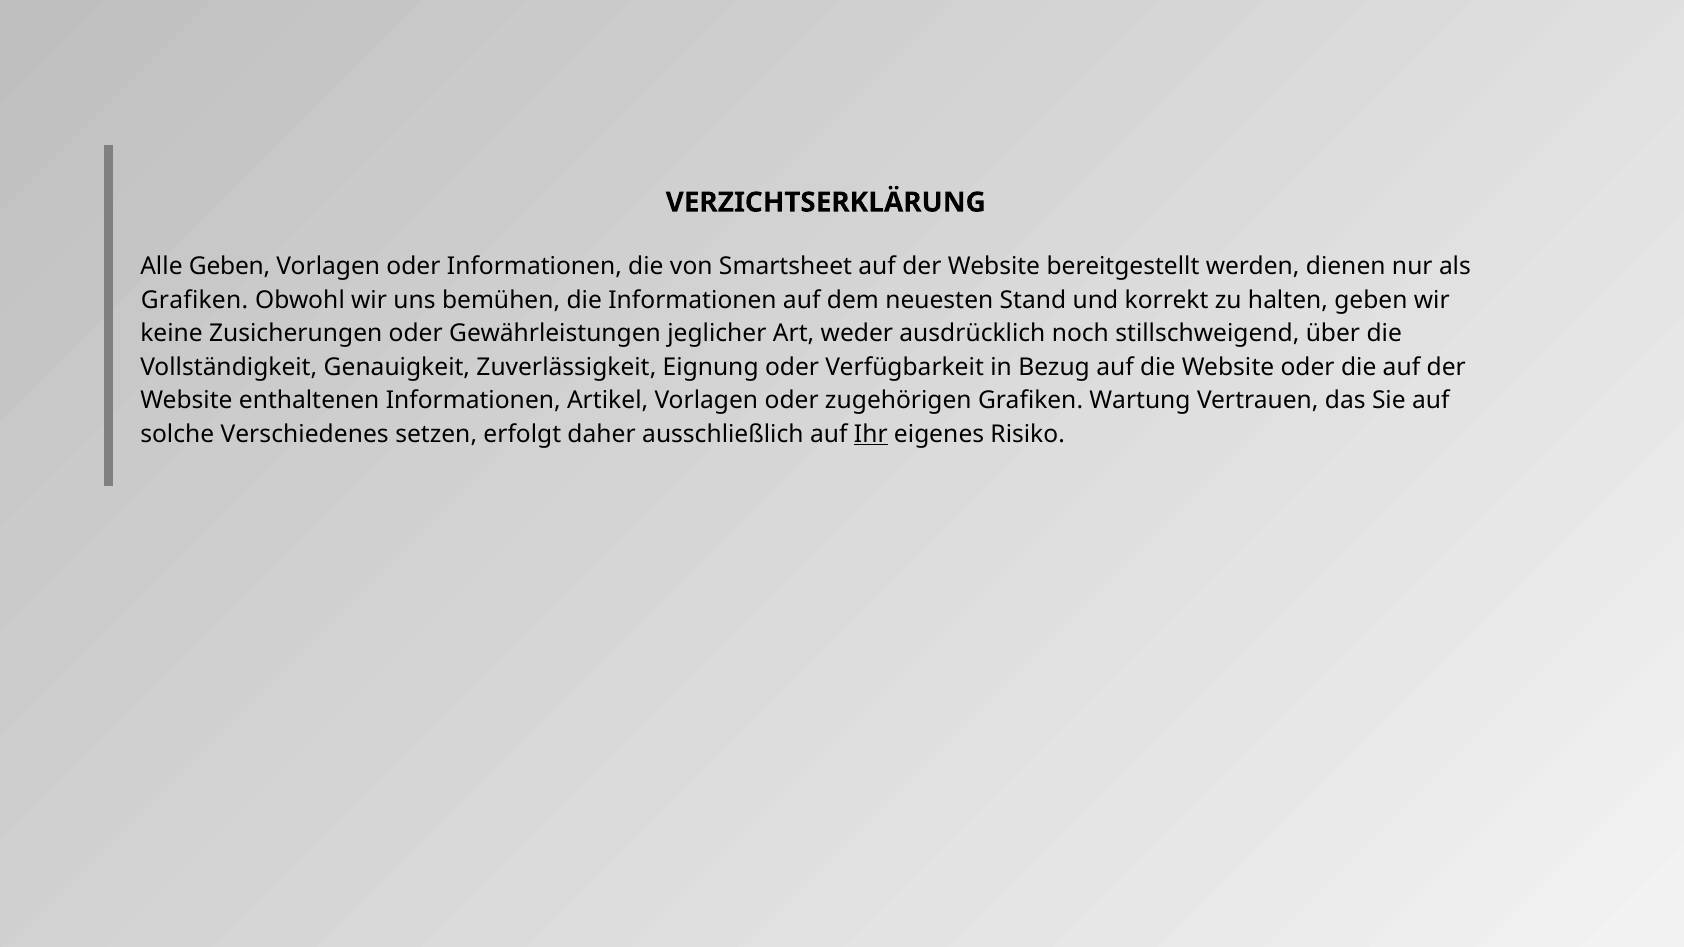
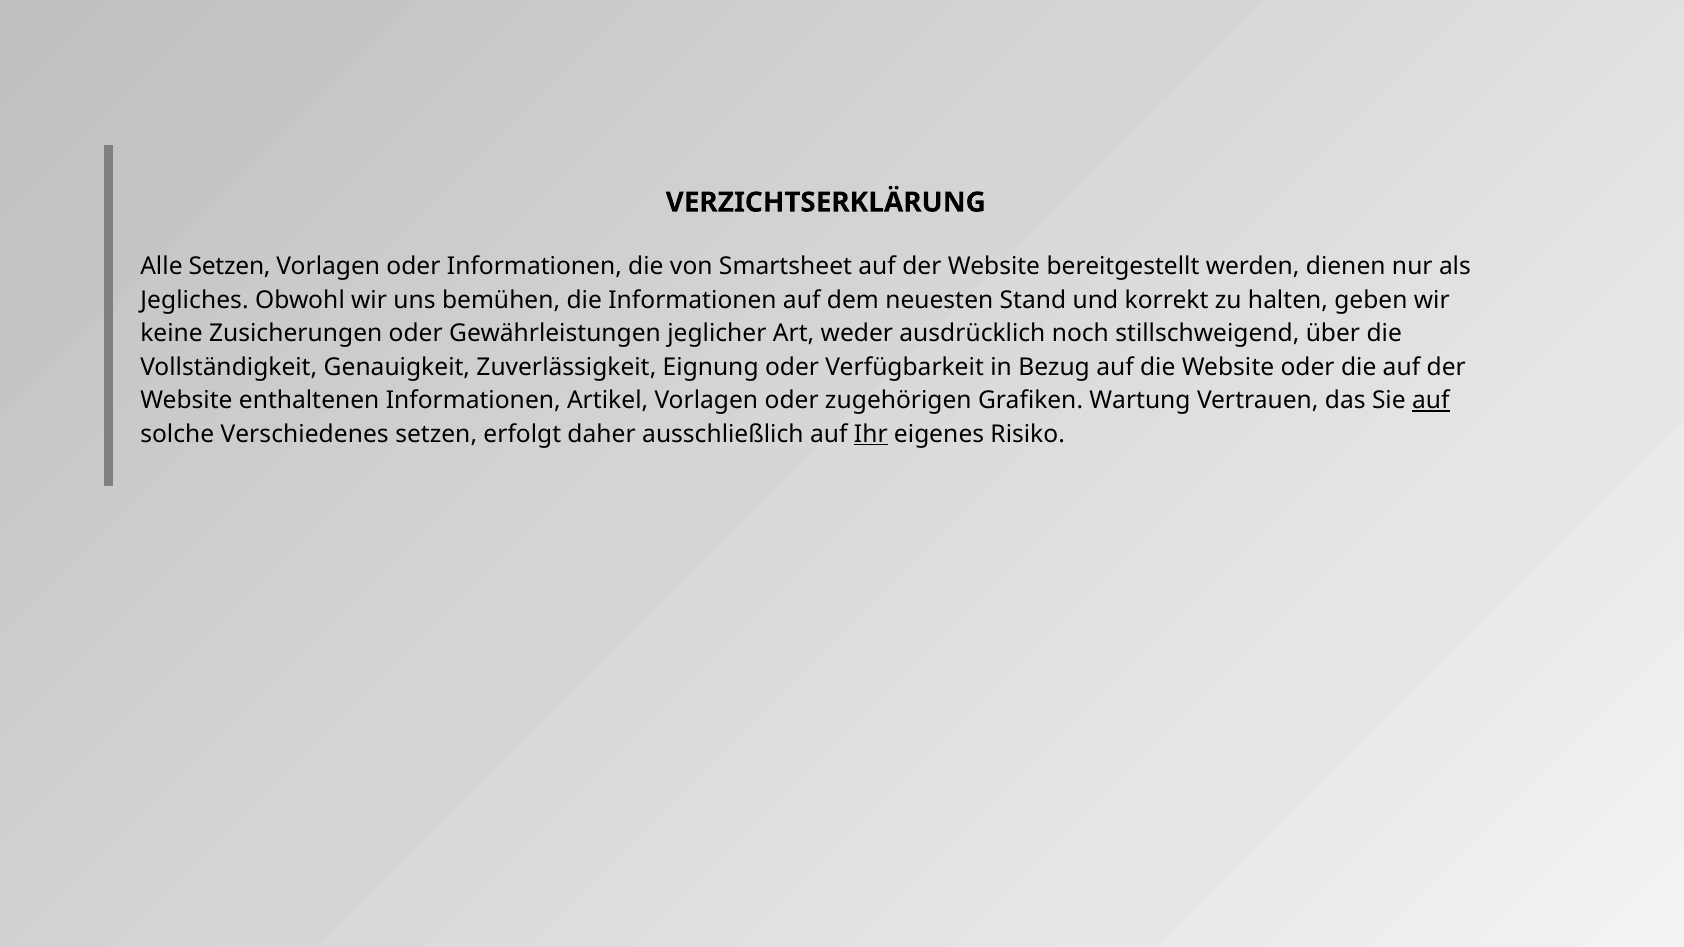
Alle Geben: Geben -> Setzen (230, 267)
Grafiken: Grafiken -> Jegliches (195, 300)
auf underline: none -> present (1431, 401)
